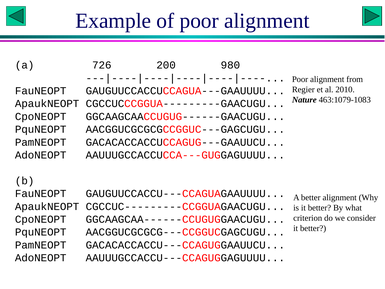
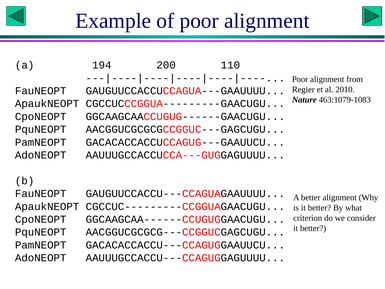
726: 726 -> 194 (102, 65)
980: 980 -> 110 (230, 65)
